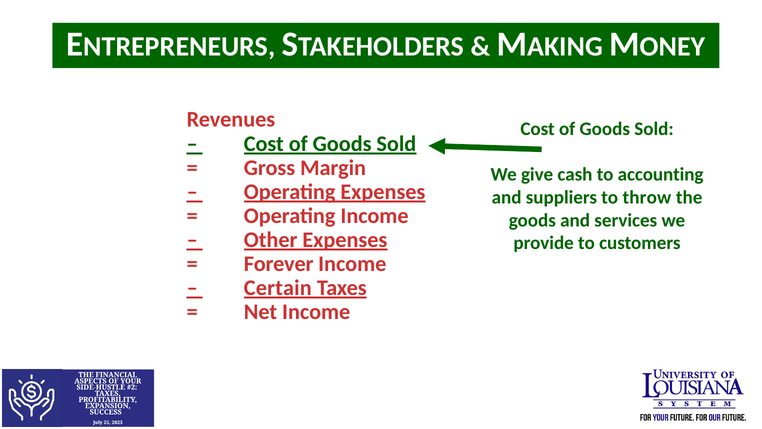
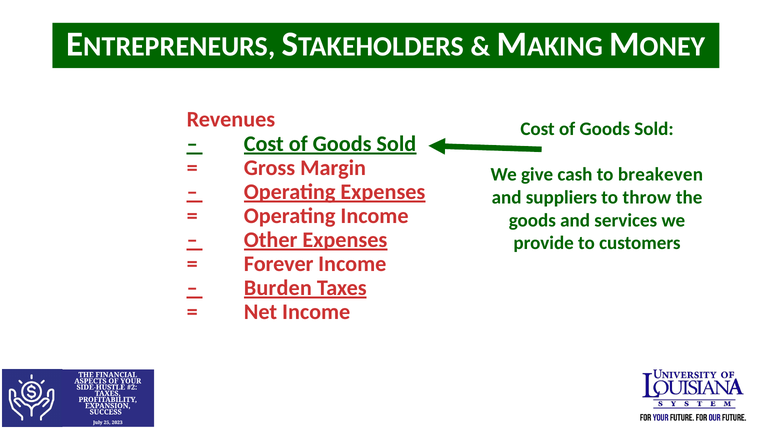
accounting: accounting -> breakeven (660, 174)
Certain: Certain -> Burden (278, 288)
